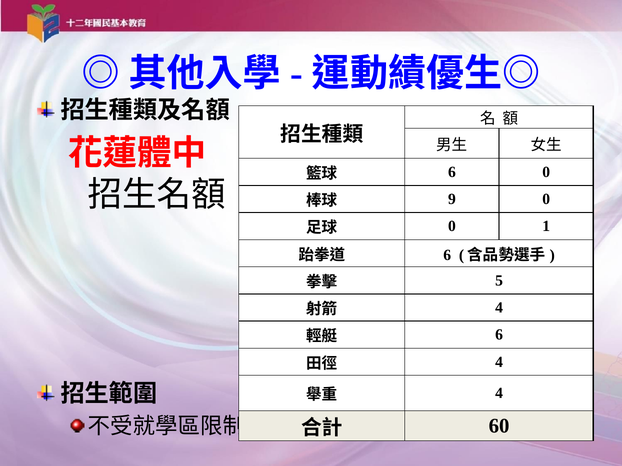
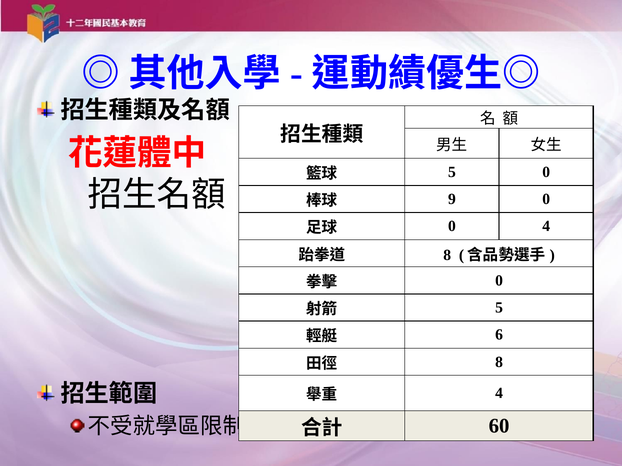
6: 6 -> 5 (452, 172)
0 1: 1 -> 4 (546, 227)
6: 6 -> 8 (447, 255)
5: 5 -> 0 (499, 281)
4: 4 -> 5 (499, 308)
4: 4 -> 8 (499, 362)
